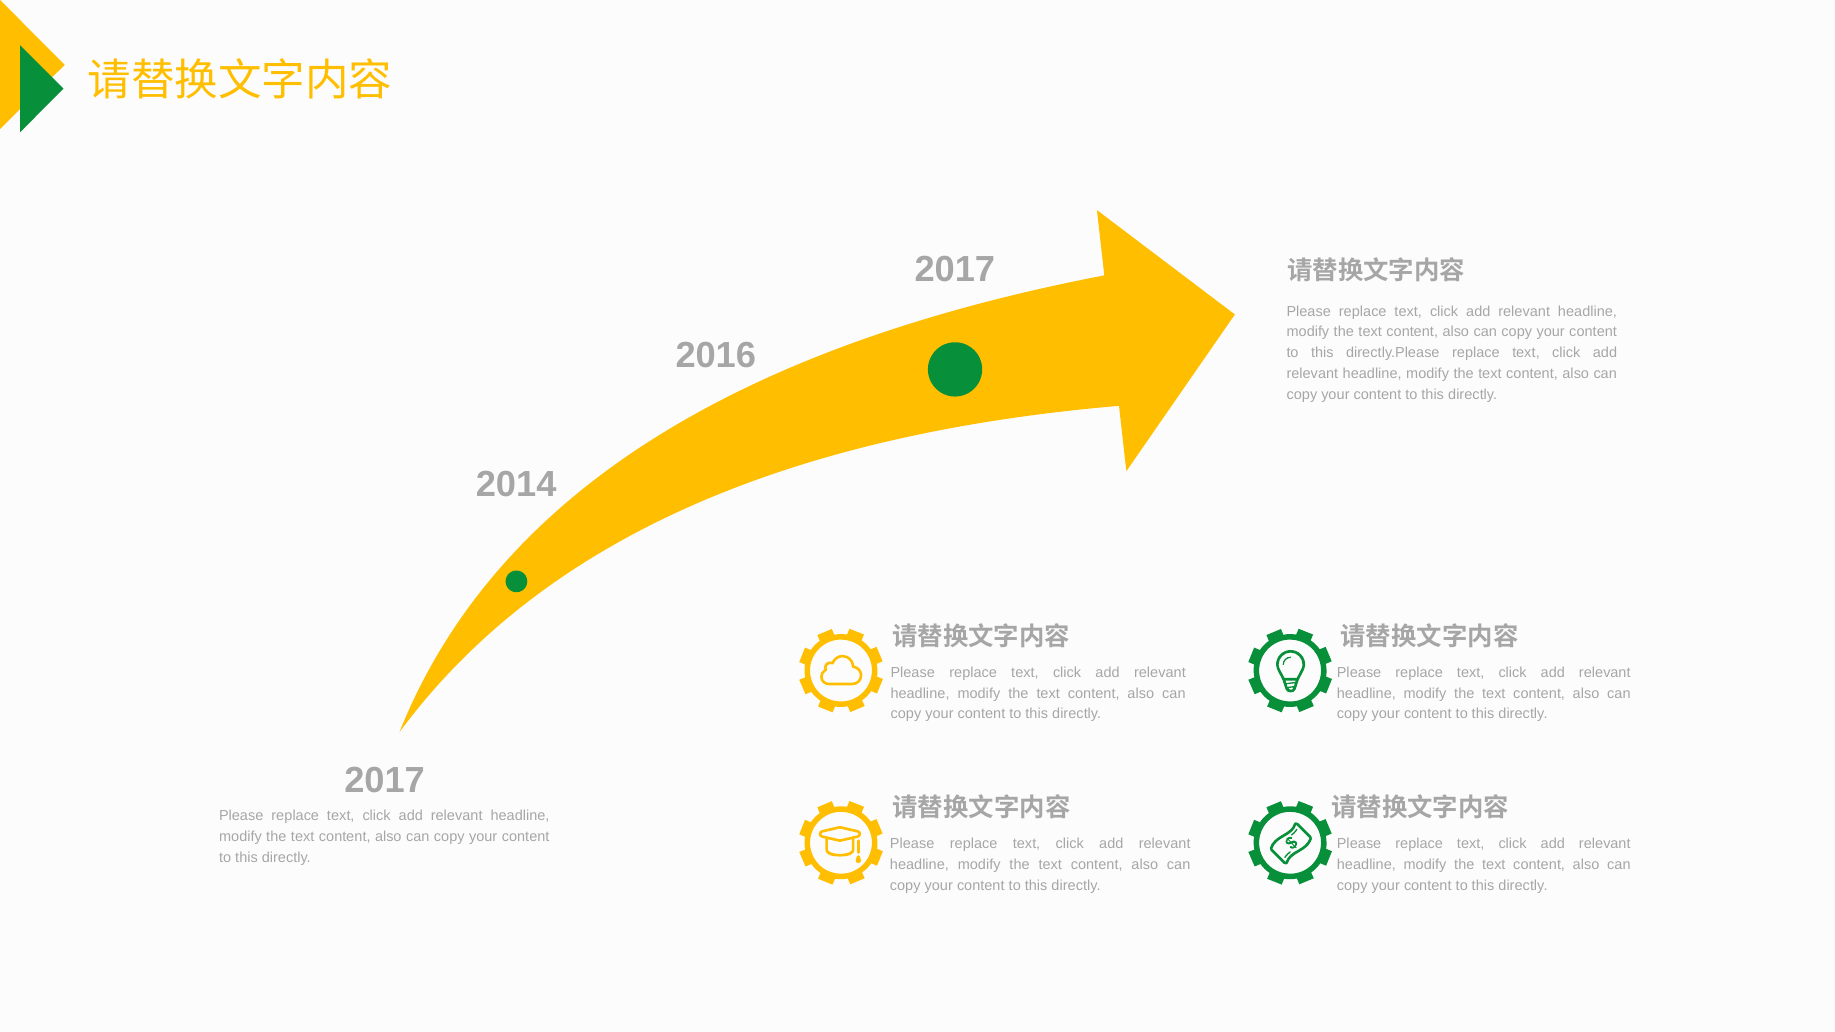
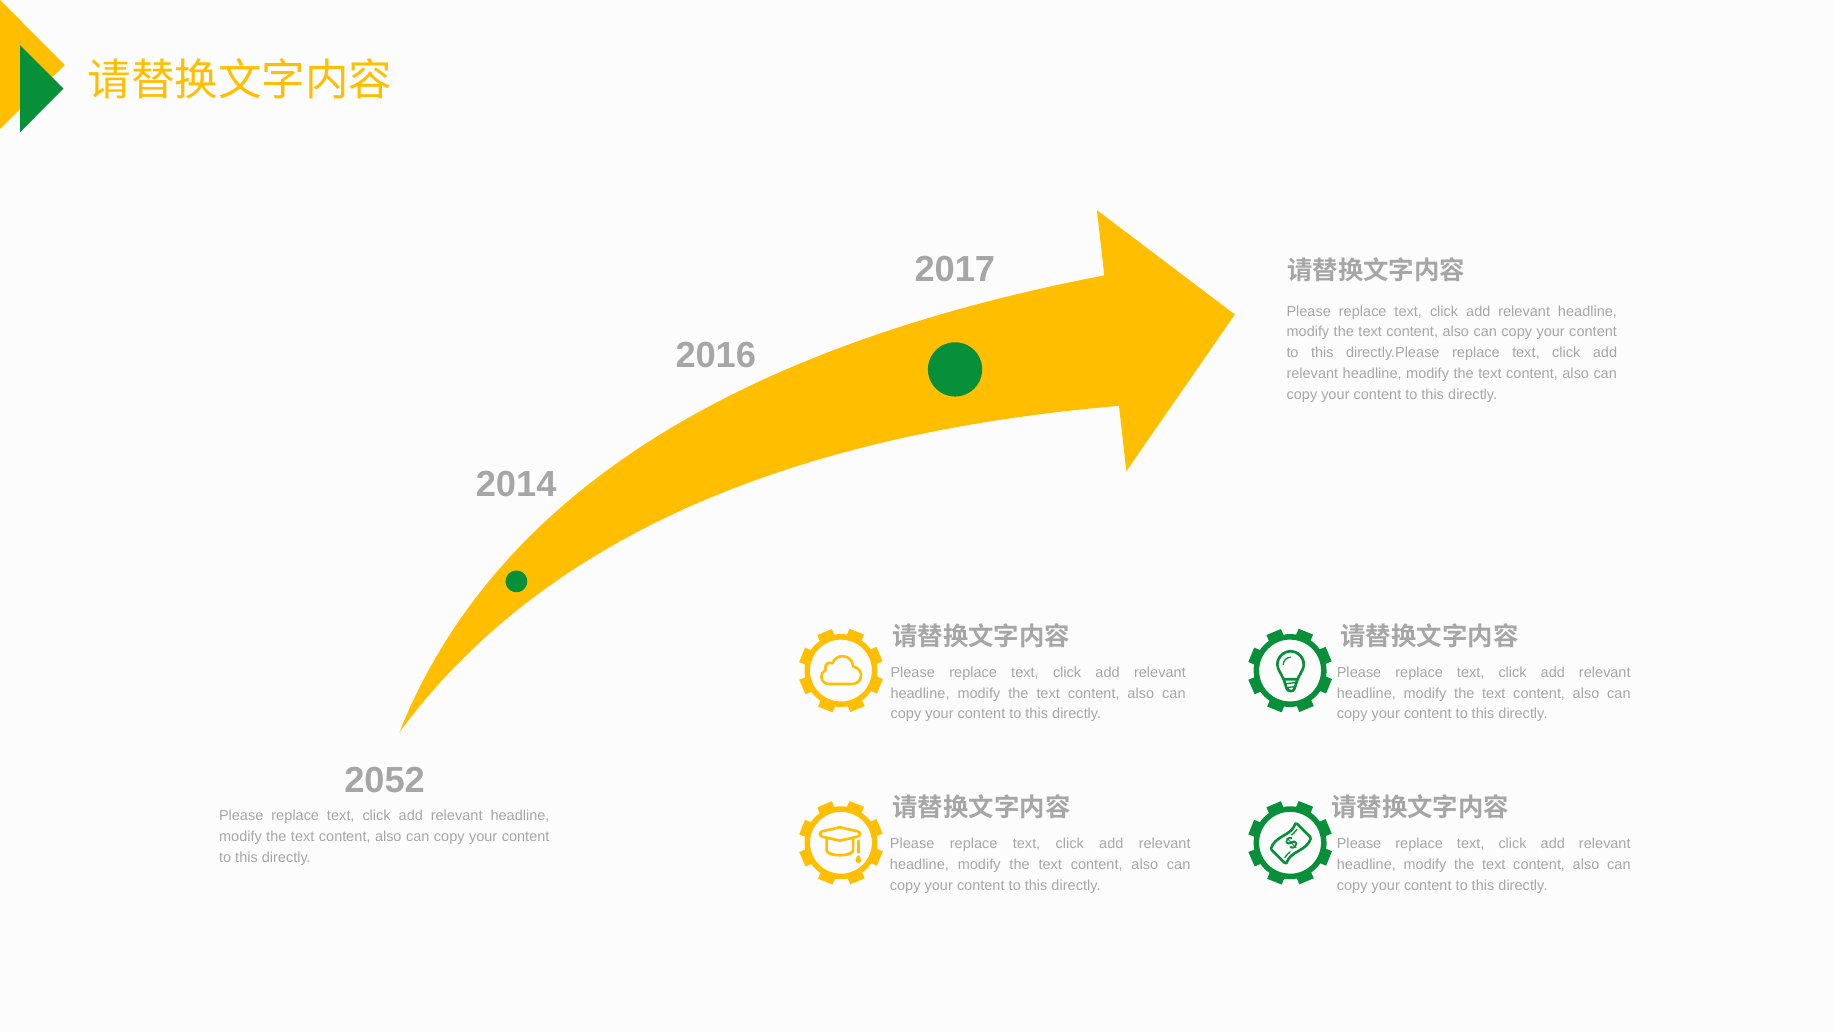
2017: 2017 -> 2052 (385, 780)
